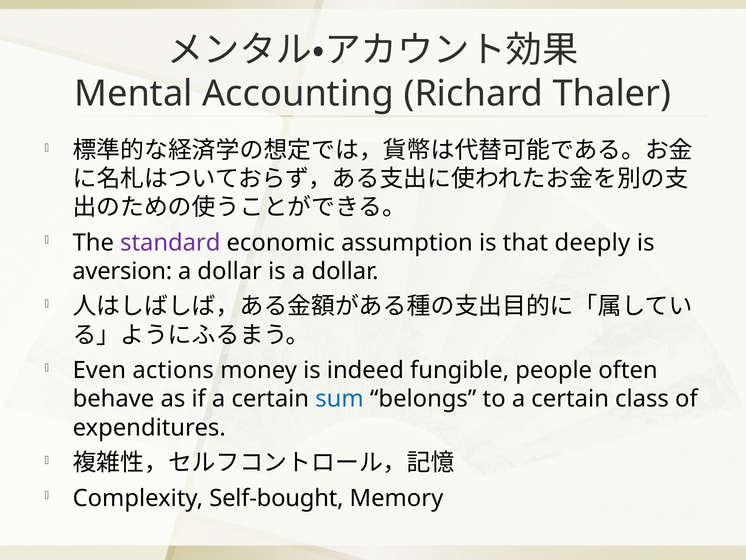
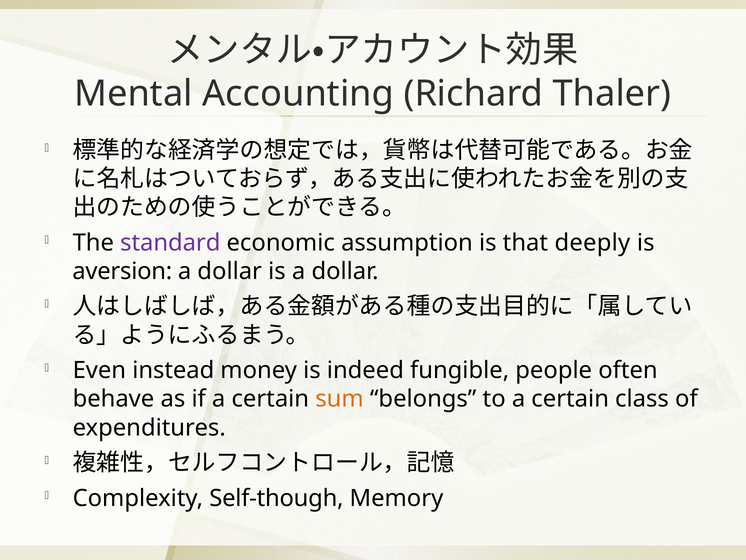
actions: actions -> instead (173, 370)
sum colour: blue -> orange (340, 399)
Self-bought: Self-bought -> Self-though (276, 498)
